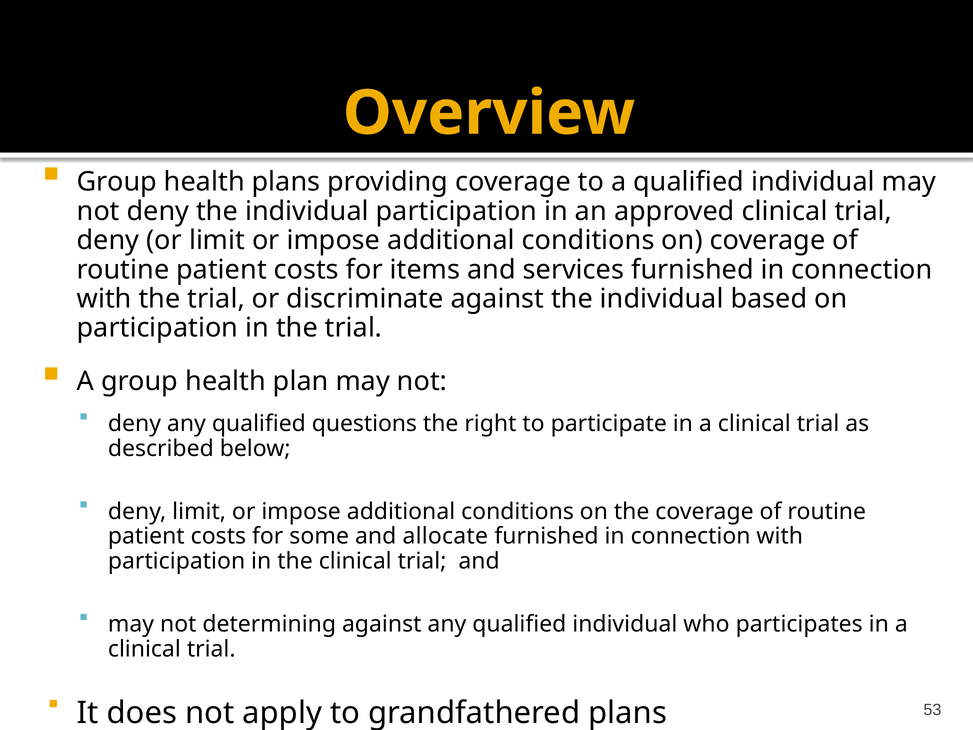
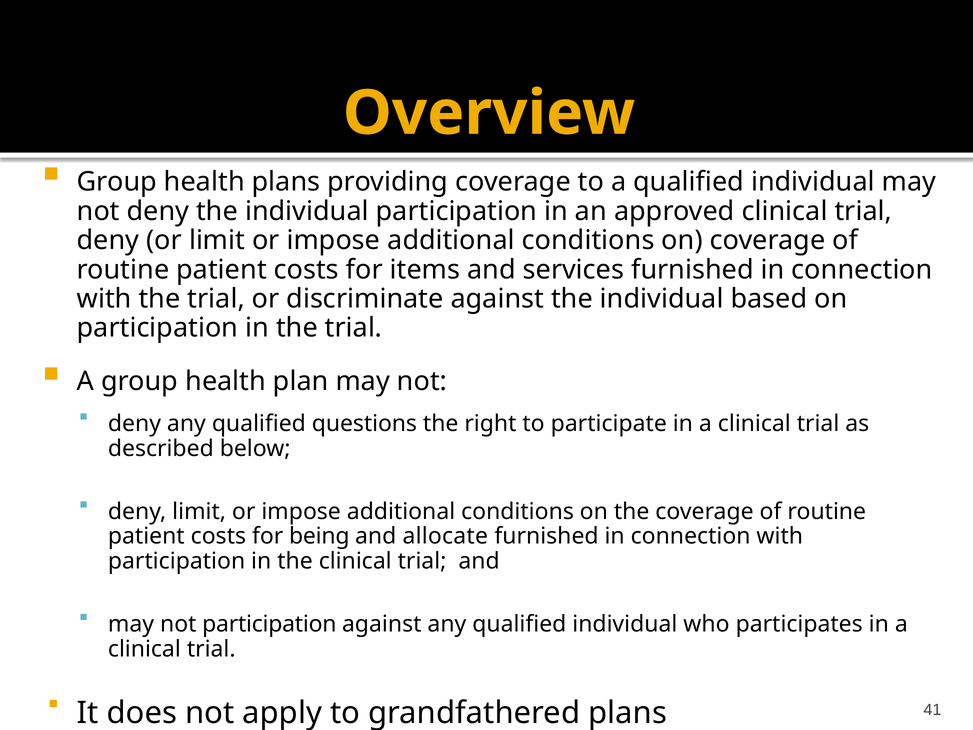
some: some -> being (319, 536)
not determining: determining -> participation (269, 624)
53: 53 -> 41 (932, 710)
